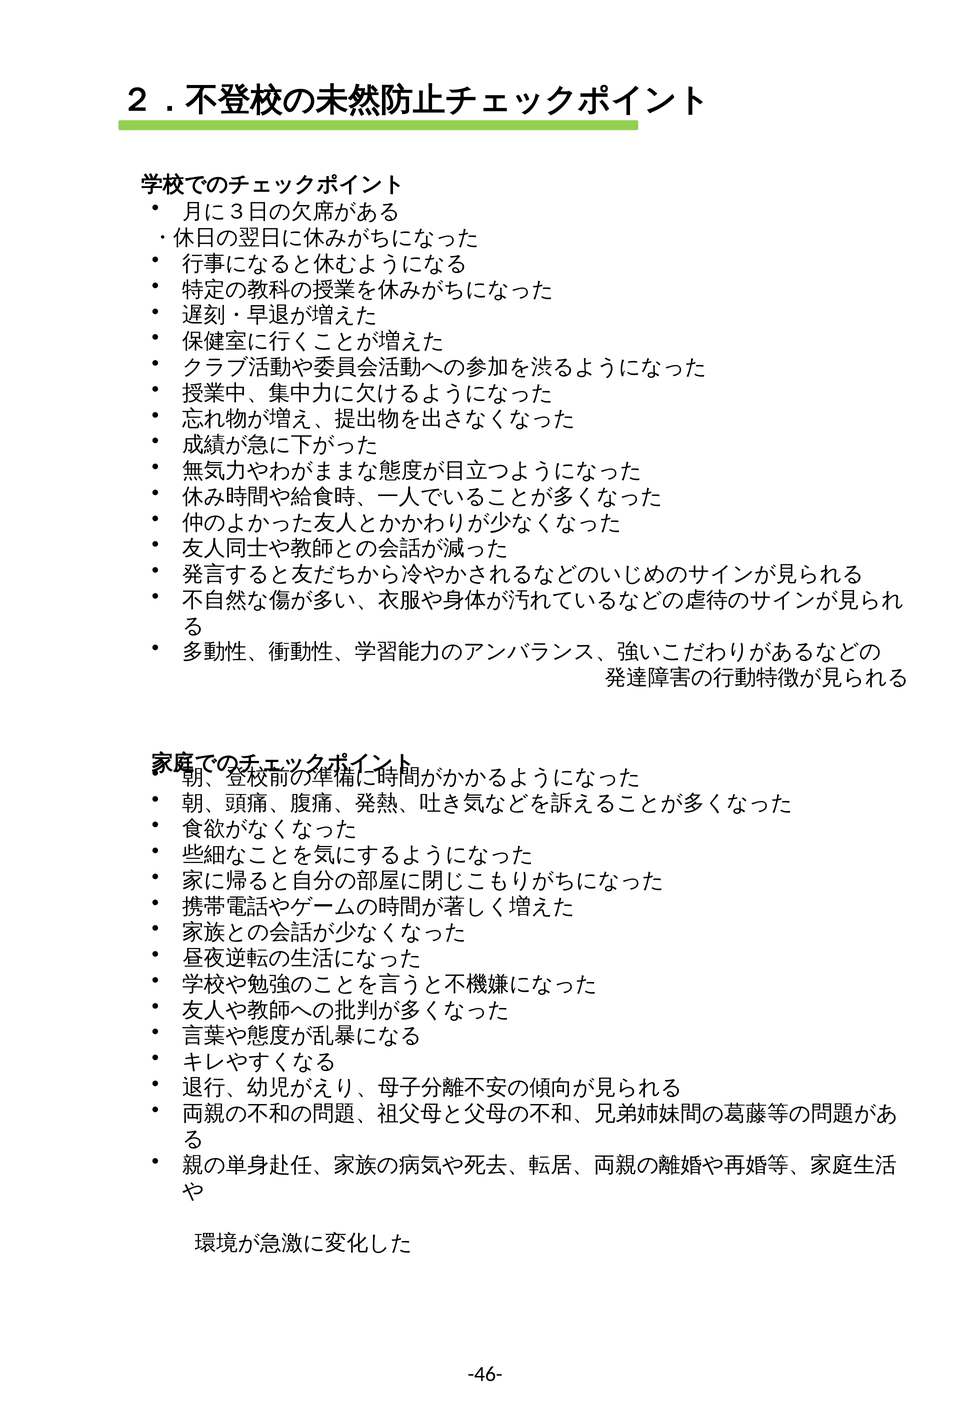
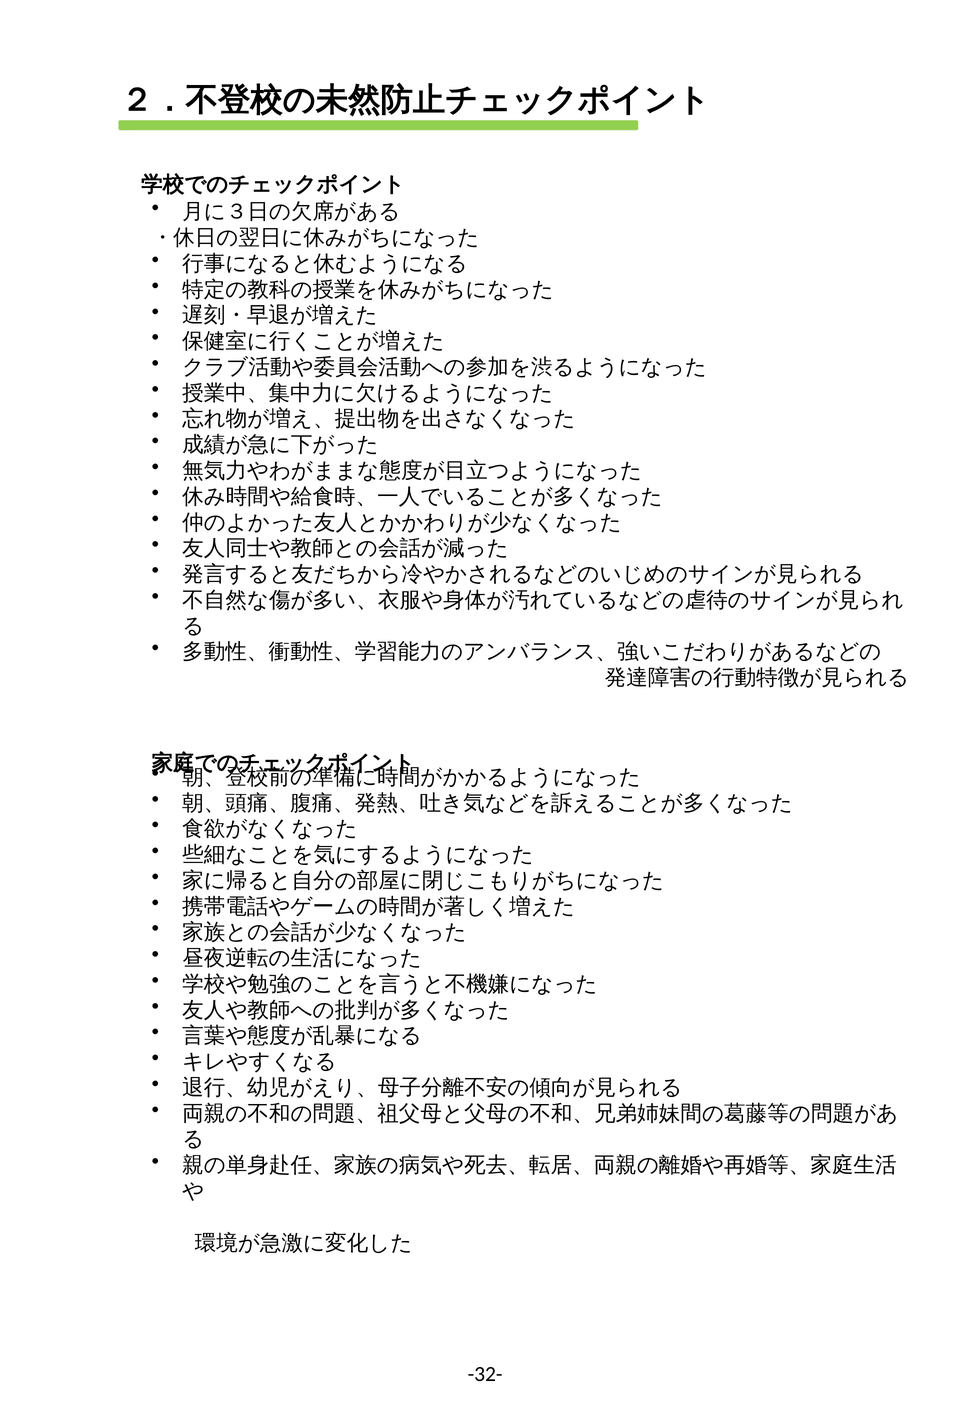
-46-: -46- -> -32- (485, 1375)
